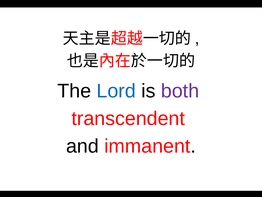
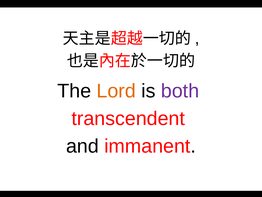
Lord colour: blue -> orange (116, 91)
